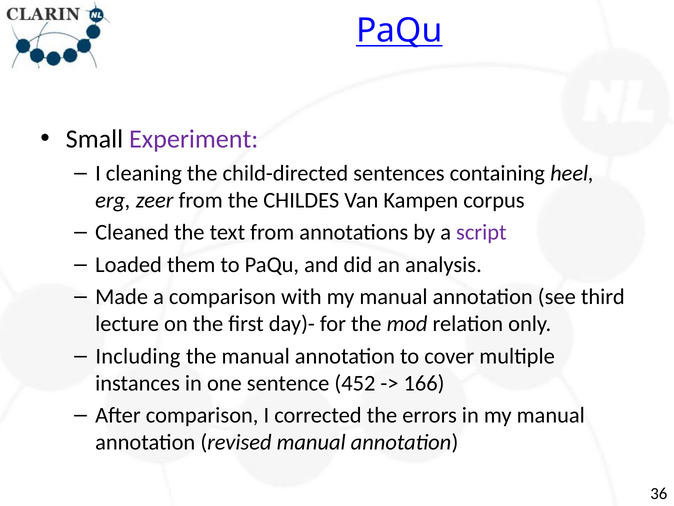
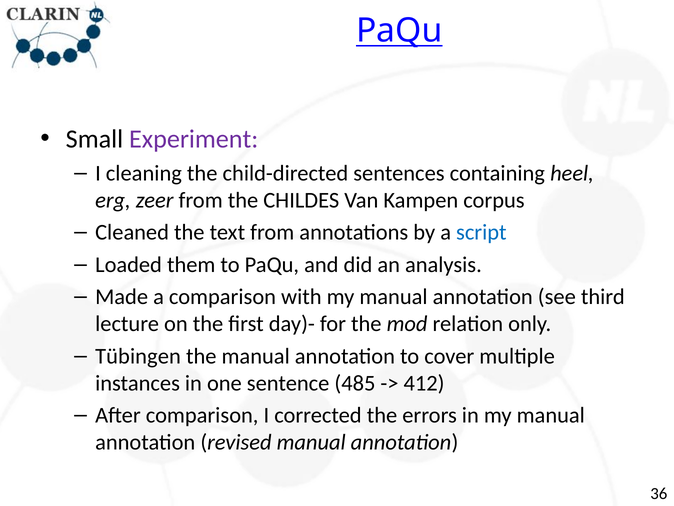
script colour: purple -> blue (481, 232)
Including: Including -> Tübingen (138, 356)
452: 452 -> 485 (355, 383)
166: 166 -> 412 (424, 383)
